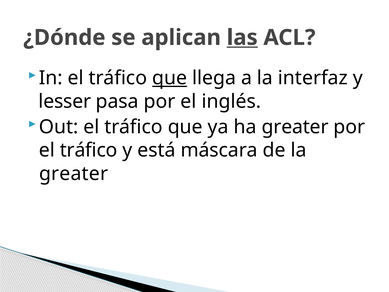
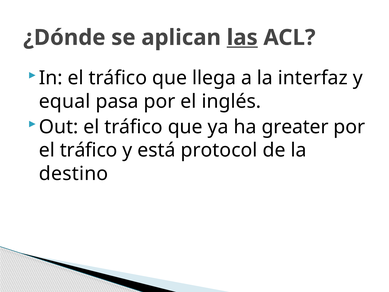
que underline: present -> none (170, 78)
lesser: lesser -> equal (65, 101)
máscara: máscara -> protocol (219, 150)
greater: greater -> destino (74, 173)
